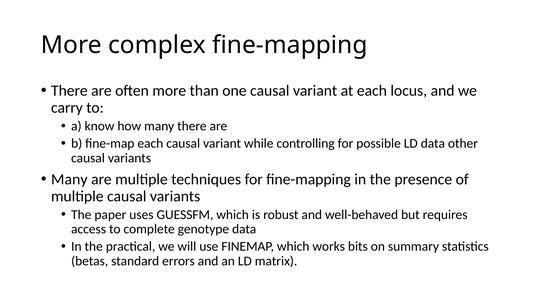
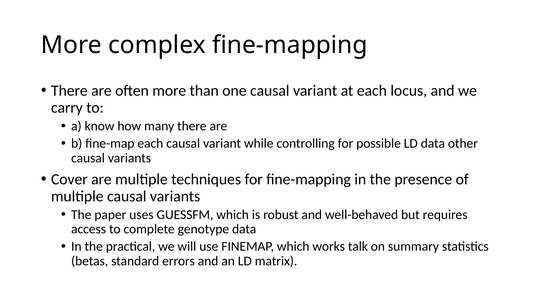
Many: Many -> Cover (69, 179)
bits: bits -> talk (358, 246)
